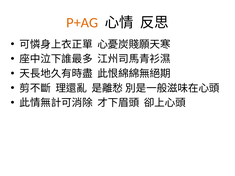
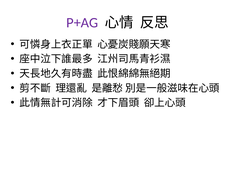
P+AG colour: orange -> purple (82, 23)
